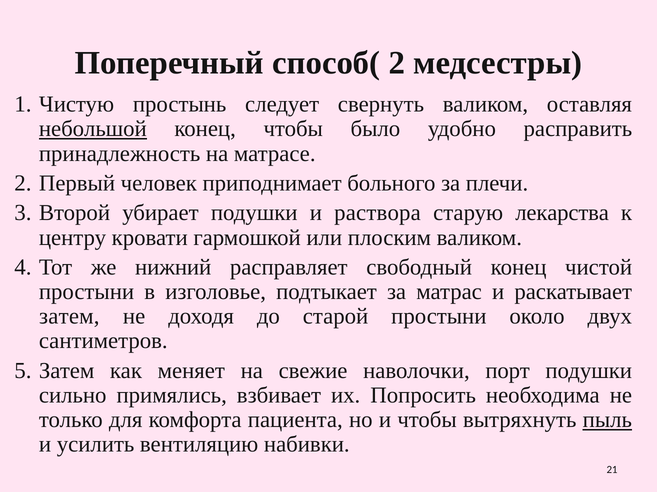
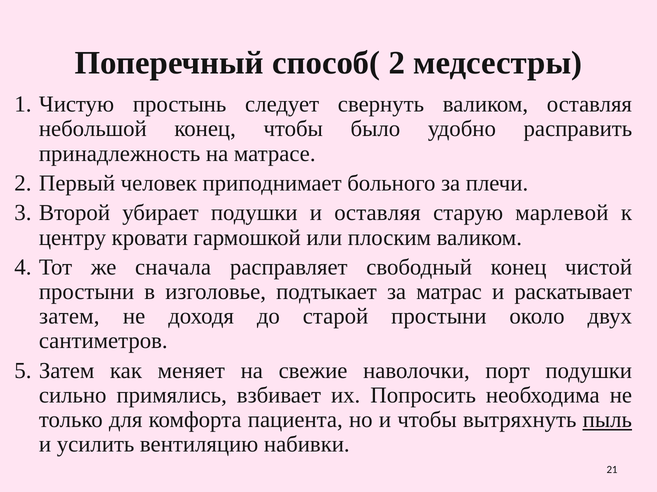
небольшой underline: present -> none (93, 129)
и раствора: раствора -> оставляя (377, 213)
лекарства: лекарства -> марлевой (562, 213)
нижний: нижний -> сначала (173, 268)
